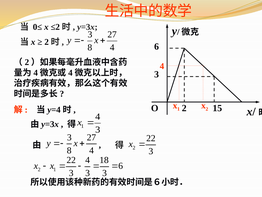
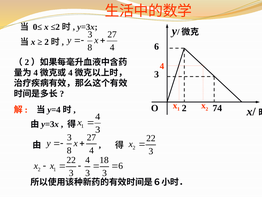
15: 15 -> 74 (217, 108)
